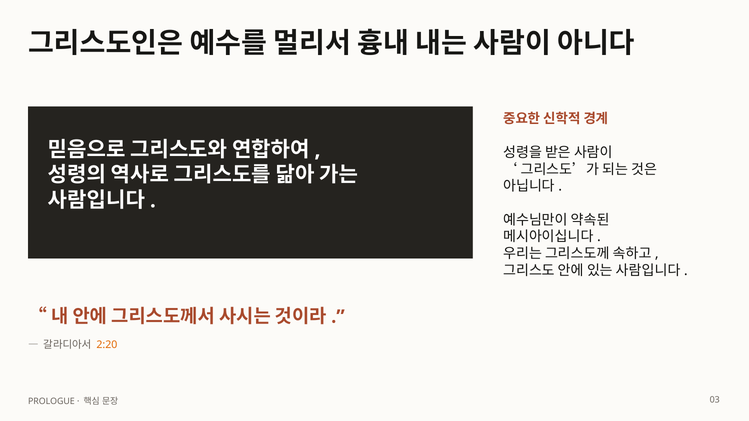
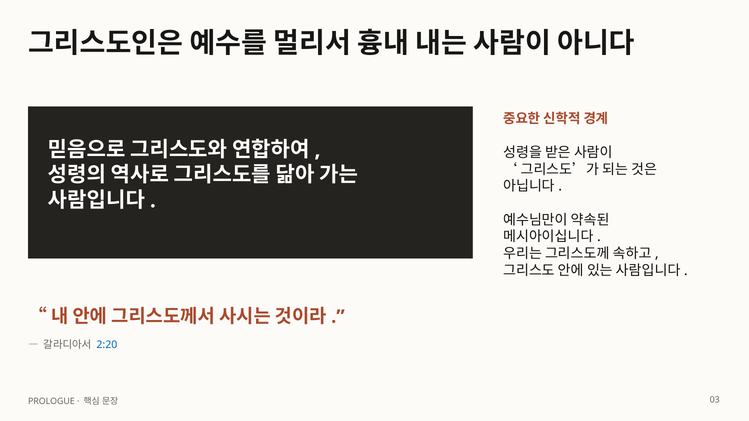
2:20 colour: orange -> blue (107, 345)
